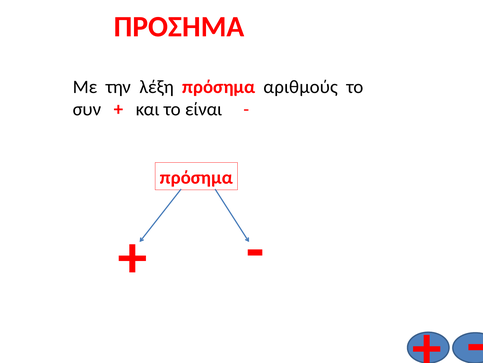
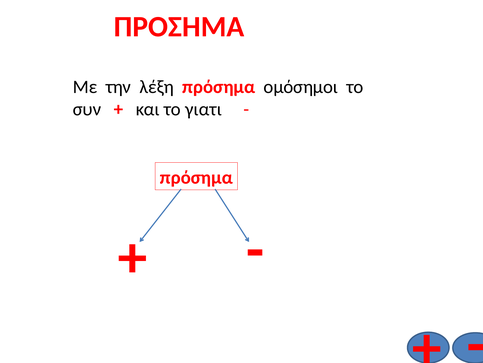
αριθμούς: αριθμούς -> ομόσημοι (301, 87)
είναι: είναι -> γιατι (204, 109)
